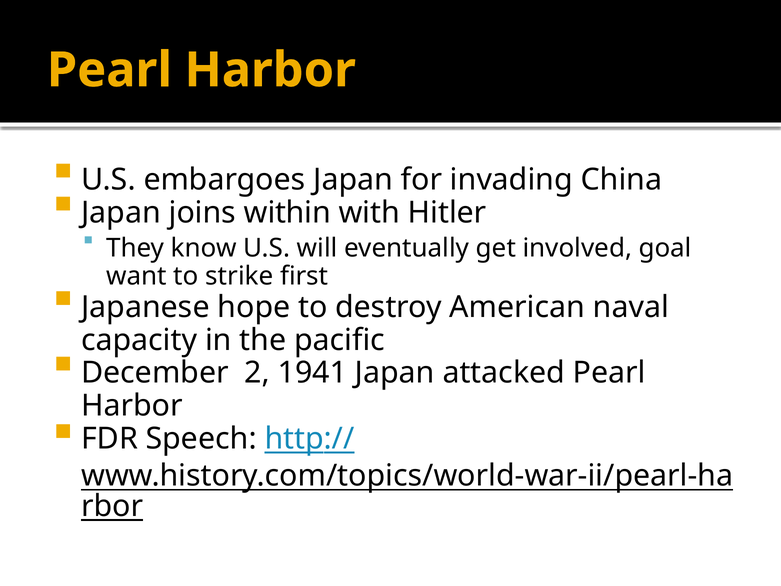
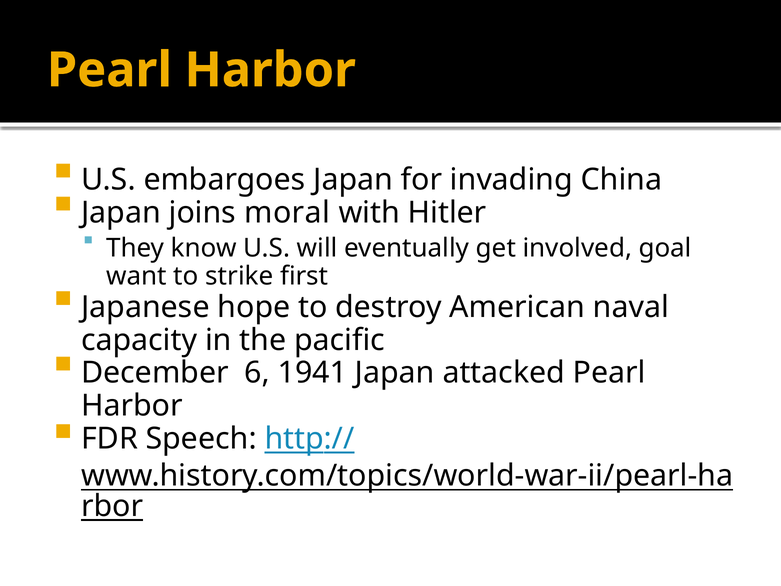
within: within -> moral (287, 213)
2: 2 -> 6 (257, 373)
